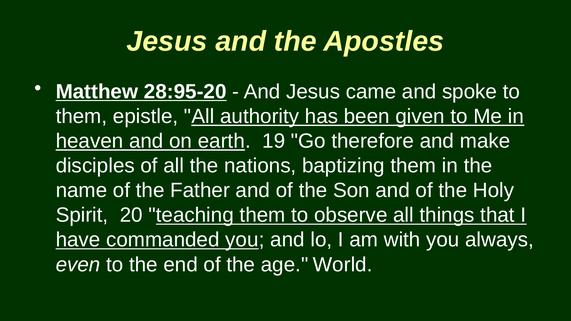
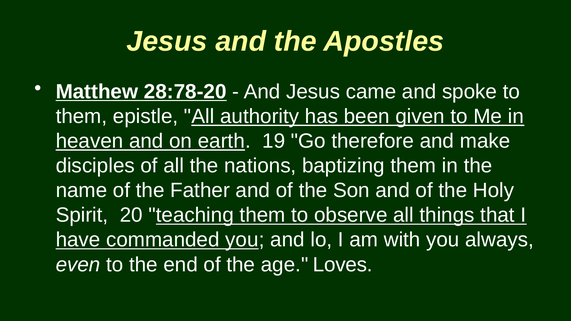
28:95-20: 28:95-20 -> 28:78-20 (185, 92)
World: World -> Loves (343, 265)
